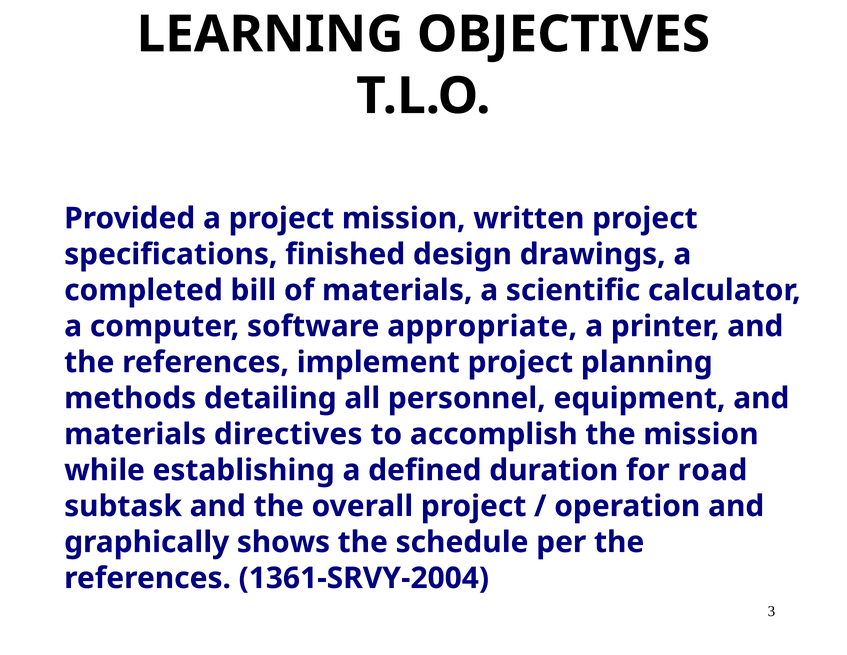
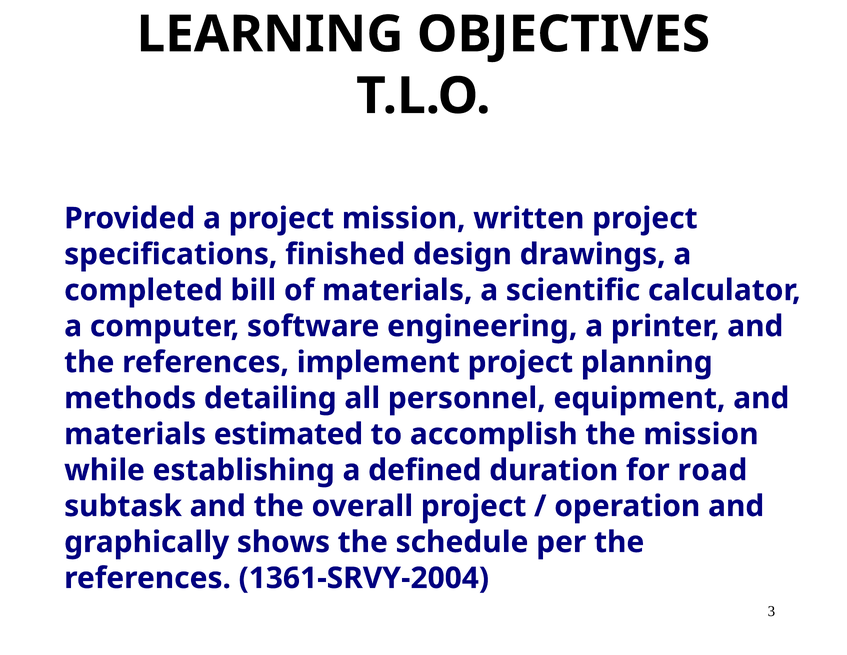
appropriate: appropriate -> engineering (482, 326)
directives: directives -> estimated (288, 434)
